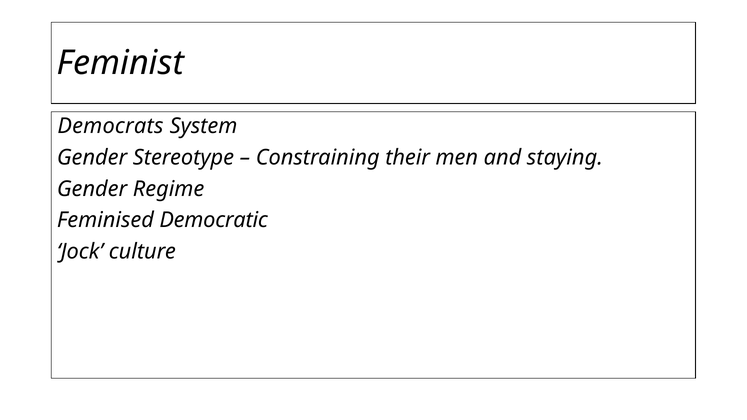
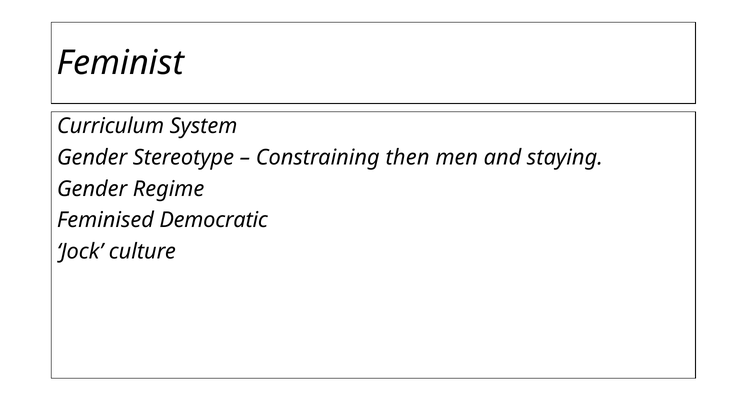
Democrats: Democrats -> Curriculum (111, 126)
their: their -> then (408, 158)
